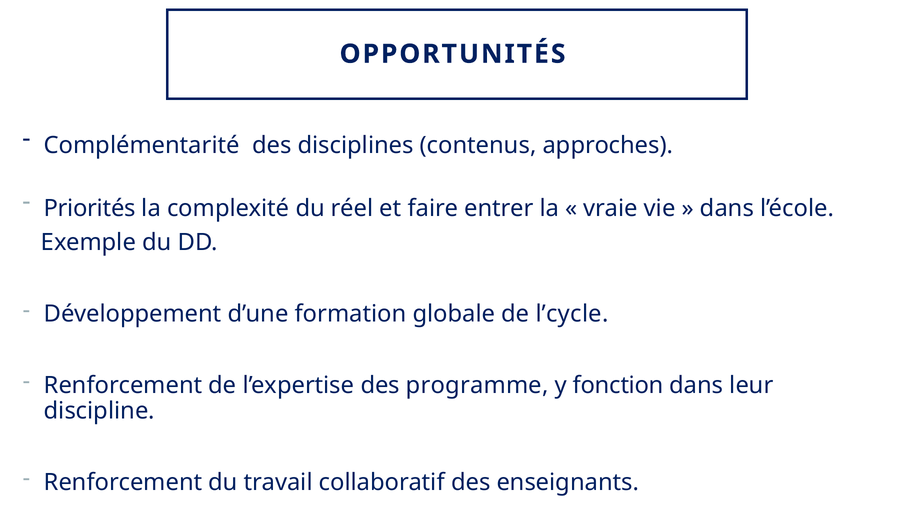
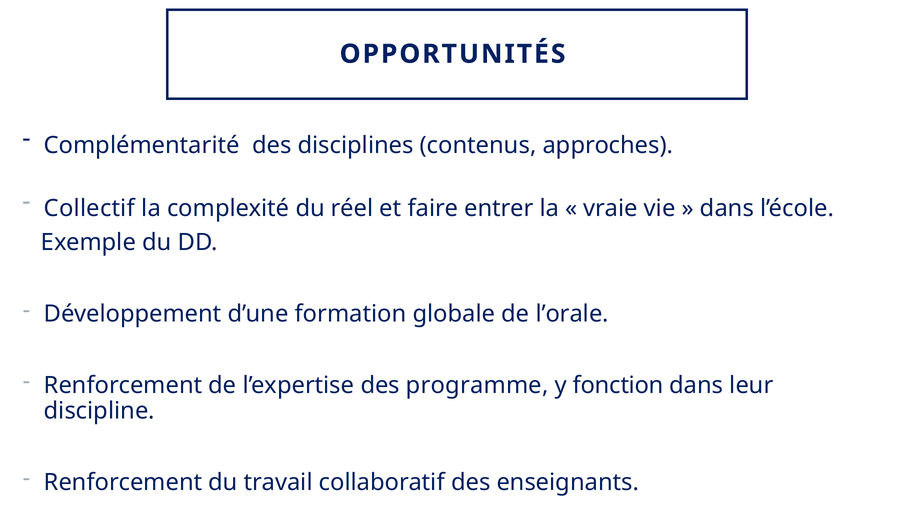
Priorités: Priorités -> Collectif (89, 208)
l’cycle: l’cycle -> l’orale (572, 314)
